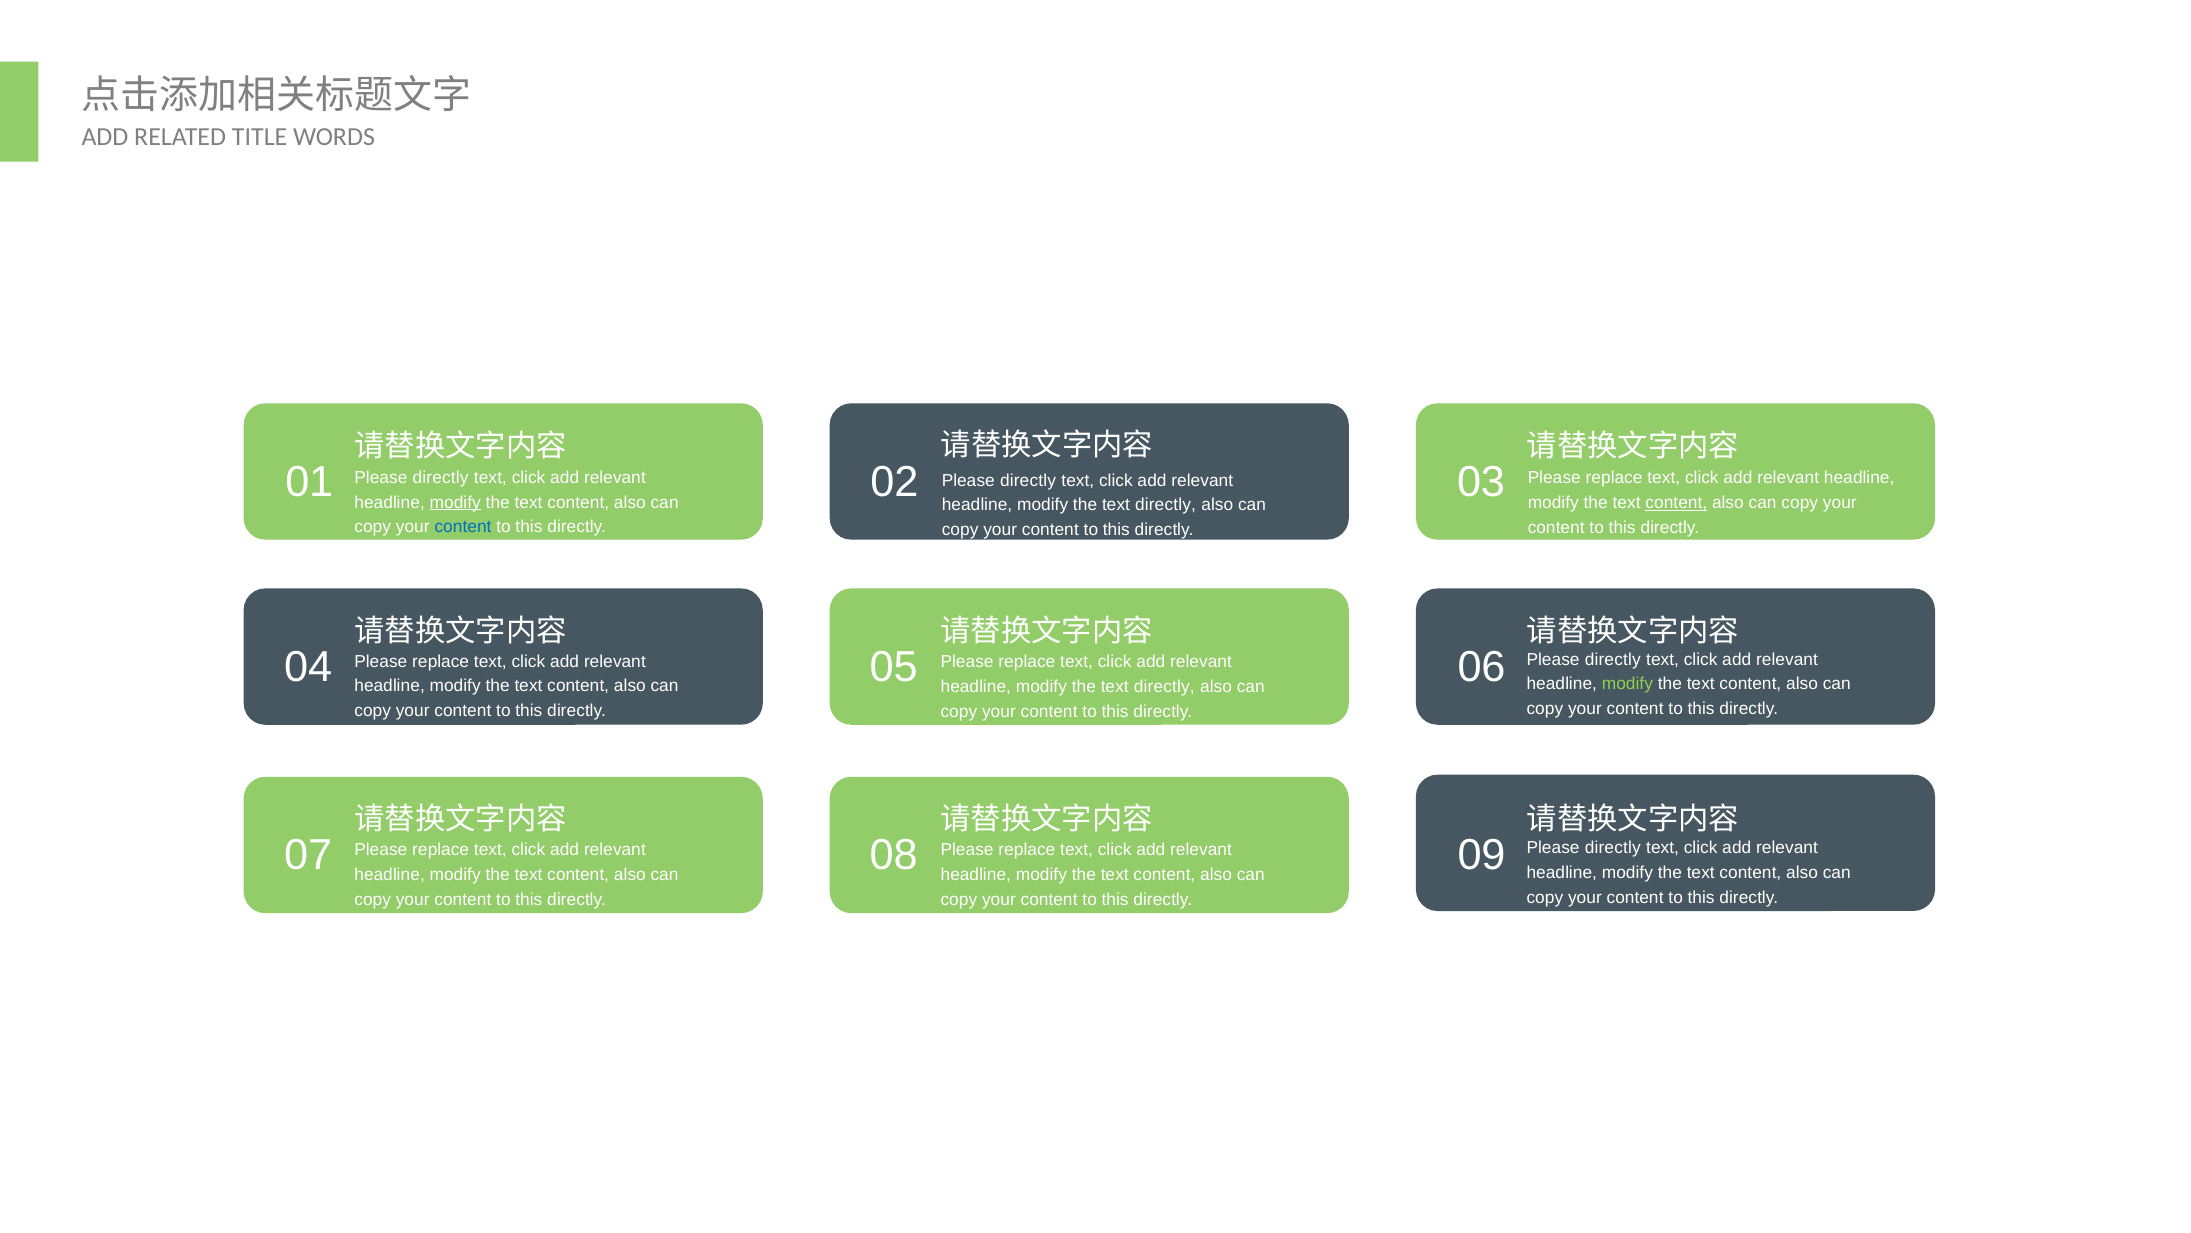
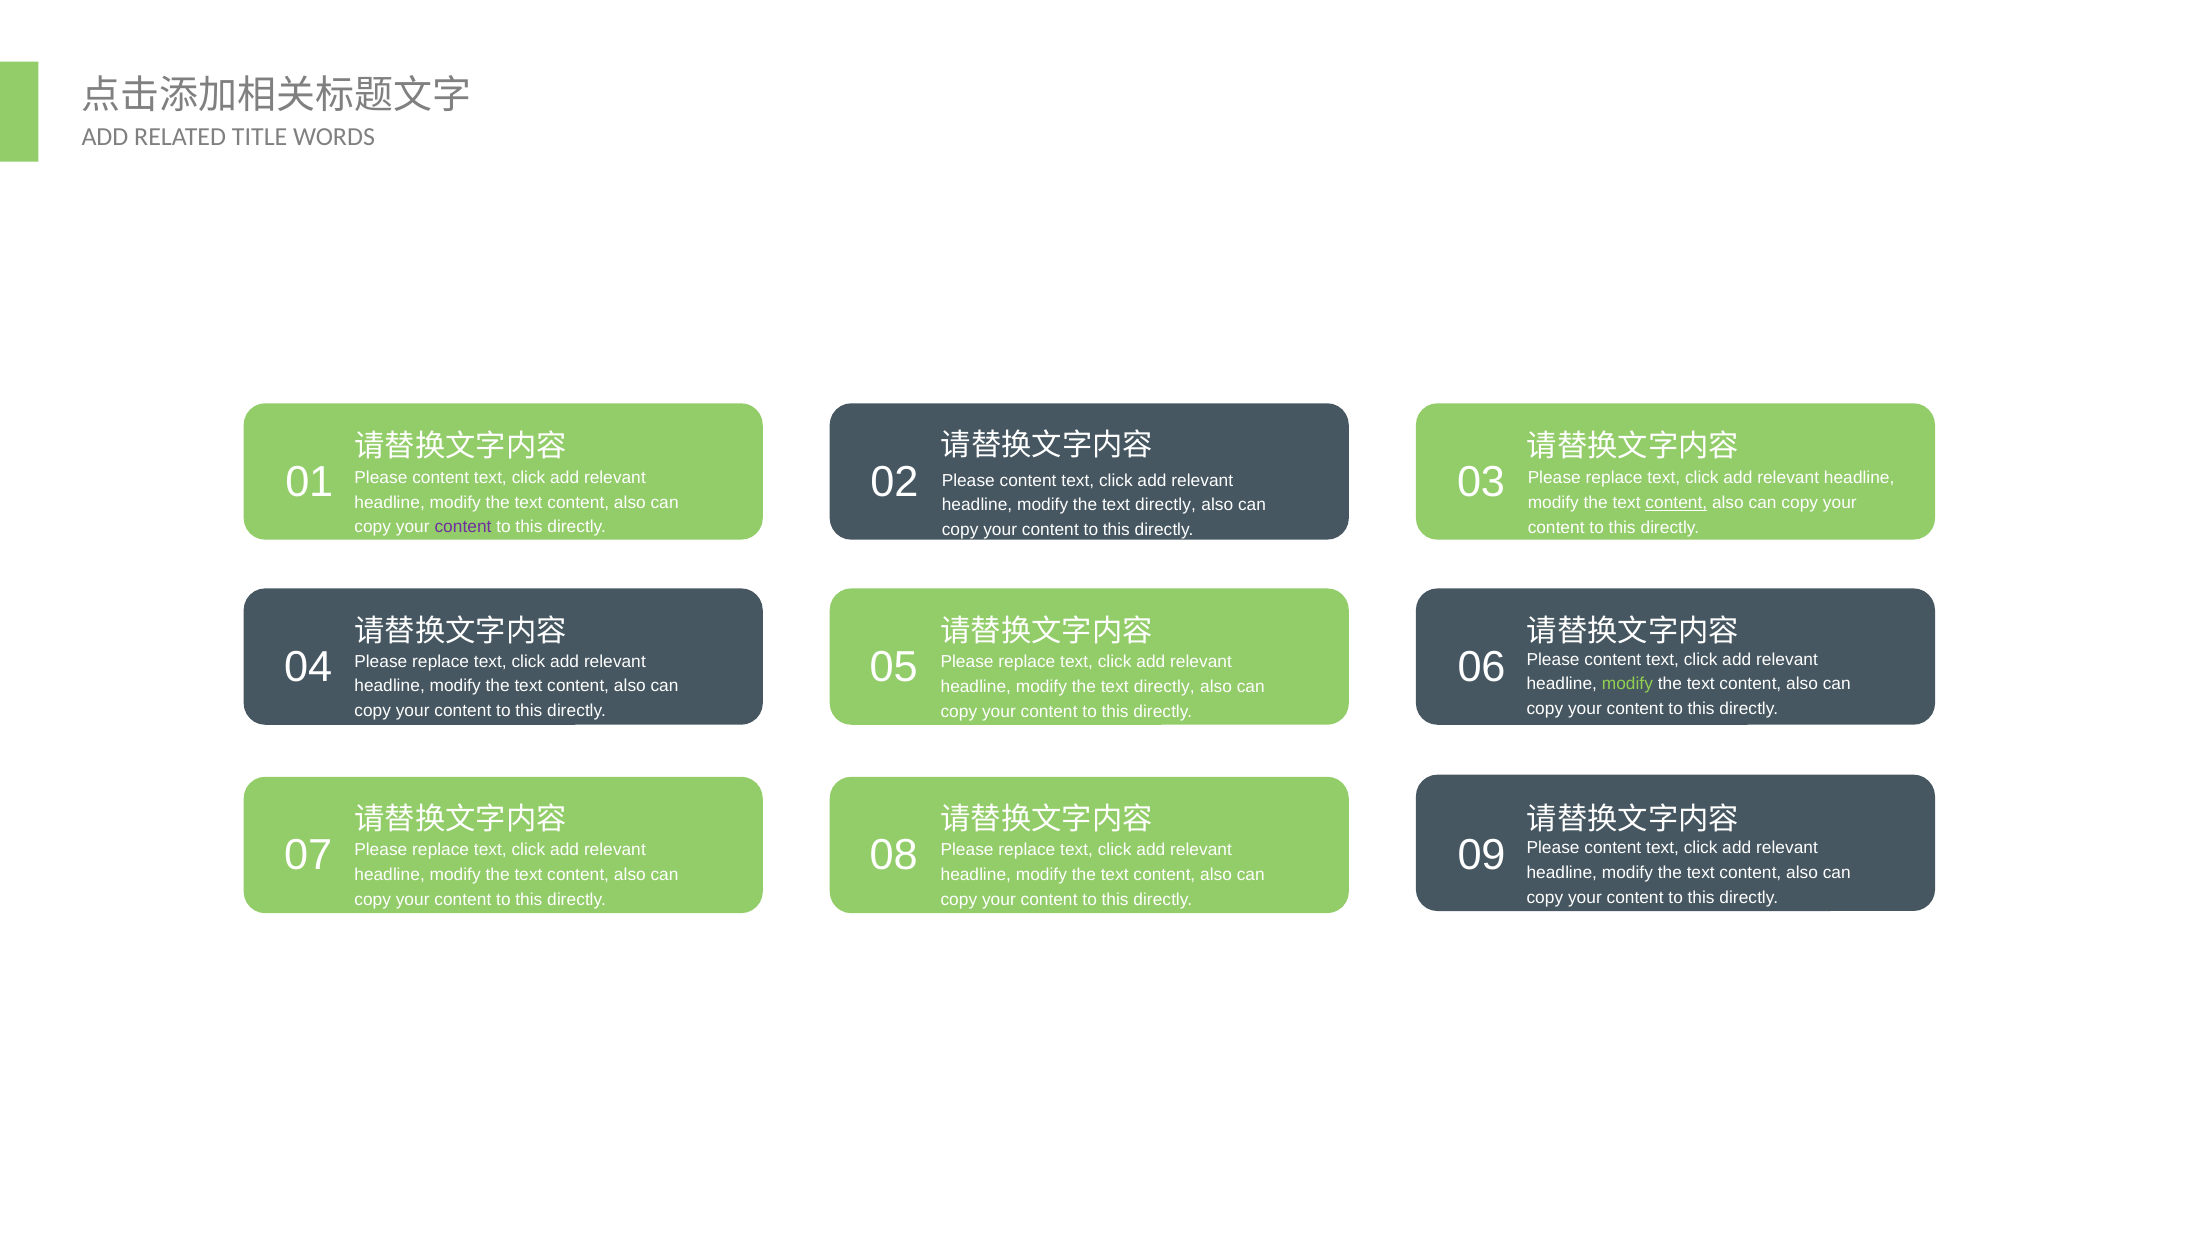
directly: directly -> content (441, 477)
directly: directly -> content (1028, 480)
modify underline: present -> none (455, 502)
content colour: blue -> purple (463, 527)
directly: directly -> content (1613, 659)
directly: directly -> content (1613, 847)
